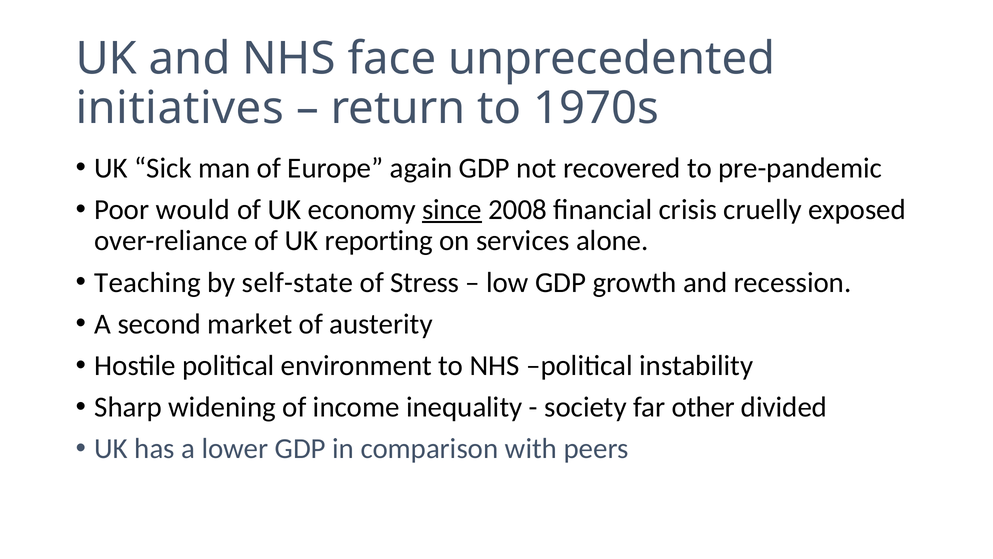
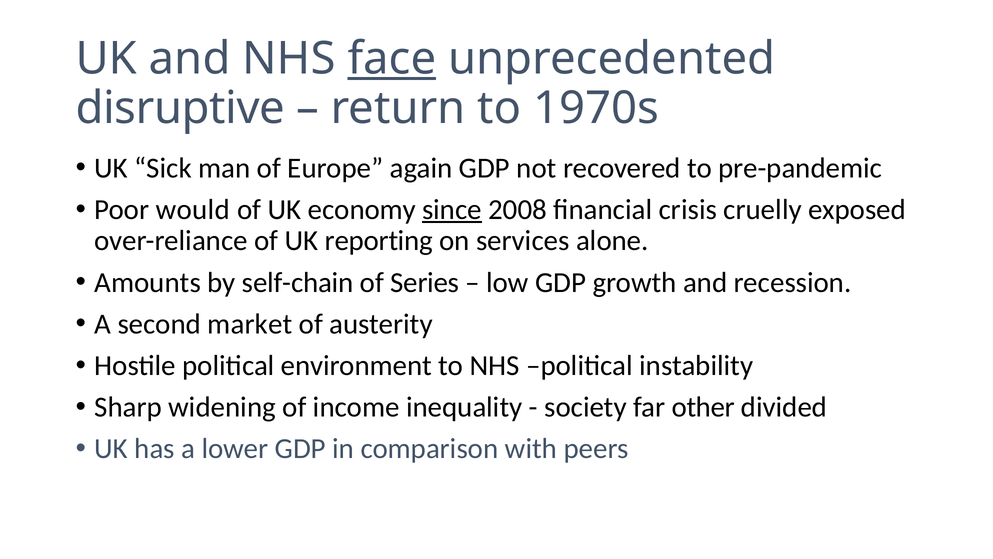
face underline: none -> present (392, 59)
initiatives: initiatives -> disruptive (180, 108)
Teaching: Teaching -> Amounts (148, 282)
self-state: self-state -> self-chain (298, 282)
Stress: Stress -> Series (425, 282)
